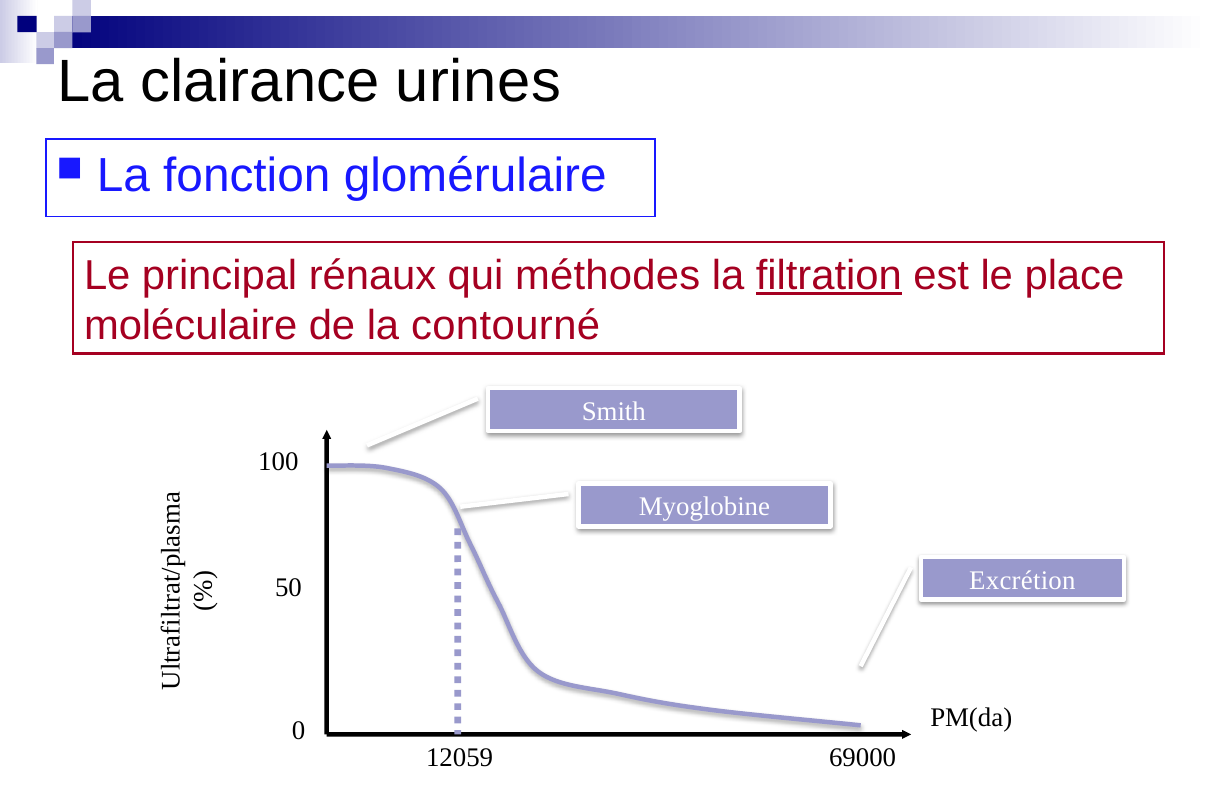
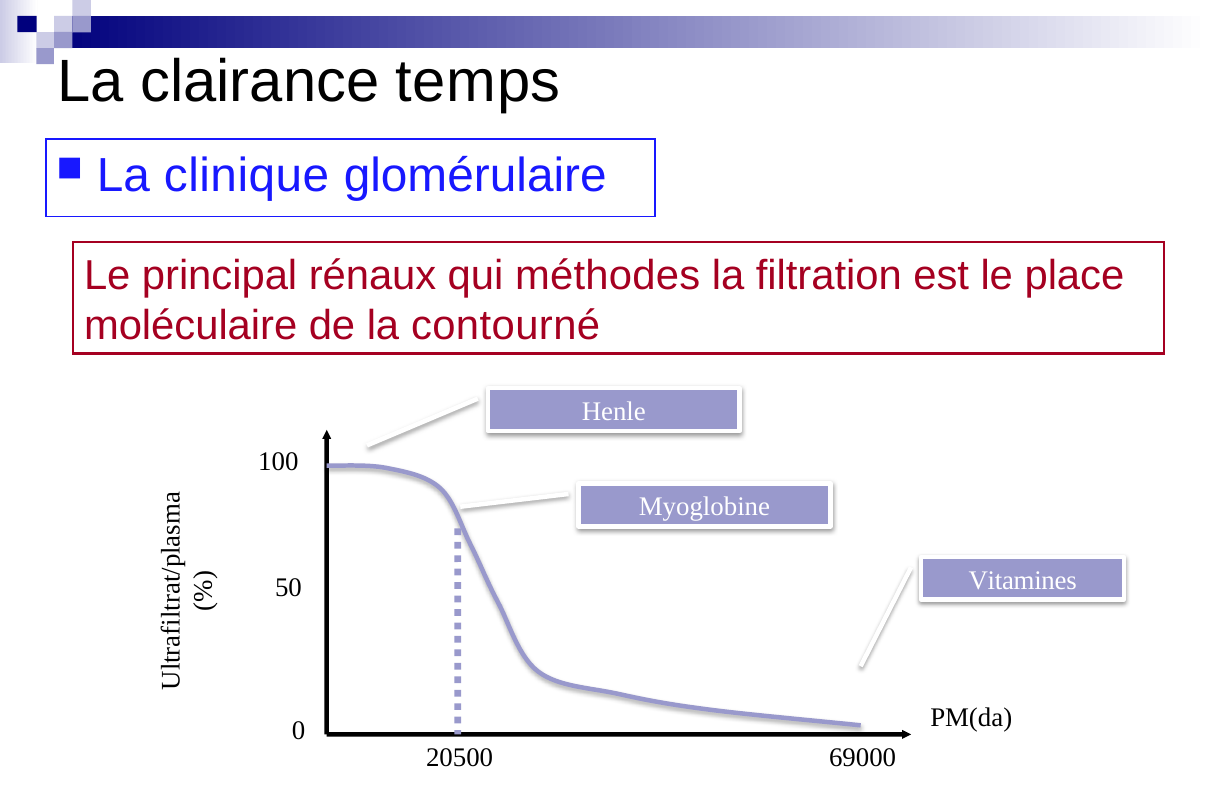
urines: urines -> temps (478, 82)
fonction: fonction -> clinique (247, 176)
filtration underline: present -> none (829, 276)
Smith: Smith -> Henle (614, 412)
Excrétion: Excrétion -> Vitamines (1023, 580)
12059: 12059 -> 20500 (460, 758)
